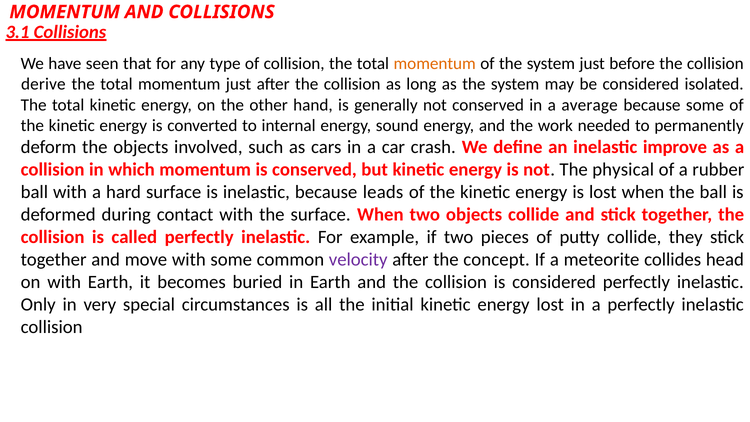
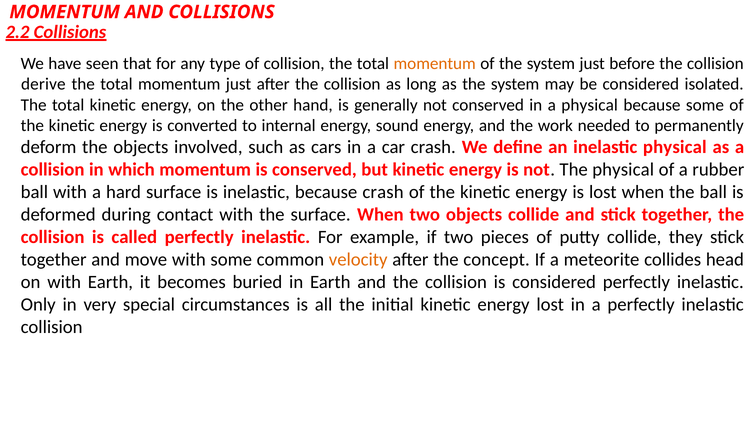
3.1: 3.1 -> 2.2 (17, 32)
a average: average -> physical (590, 105)
inelastic improve: improve -> physical (675, 147)
because leads: leads -> crash (383, 192)
velocity colour: purple -> orange (358, 260)
